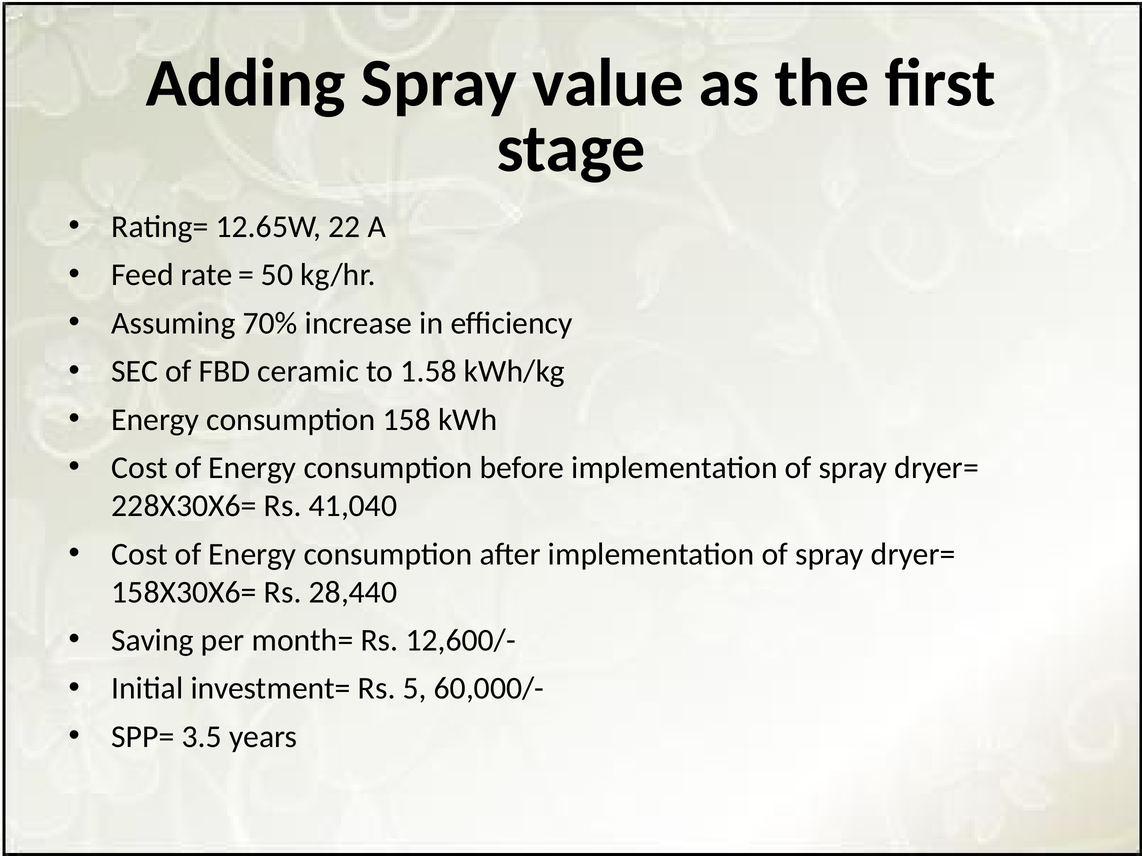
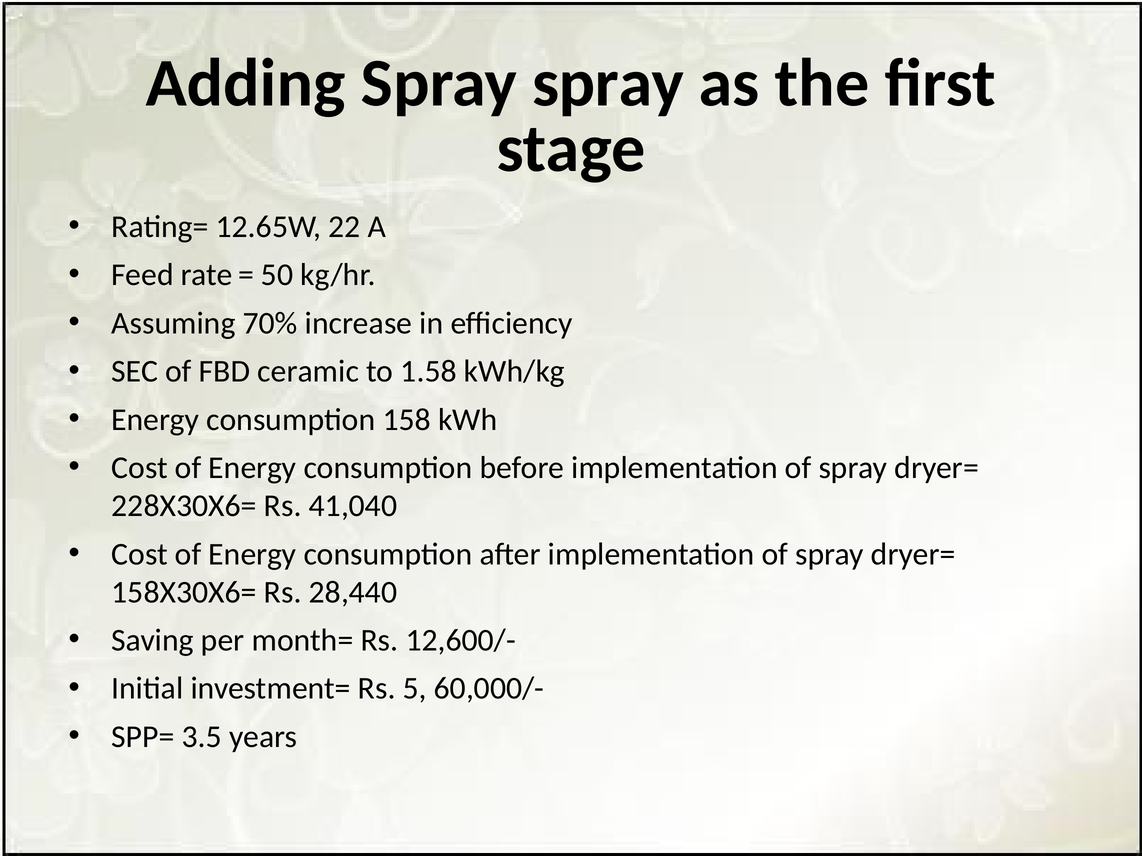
Spray value: value -> spray (608, 83)
